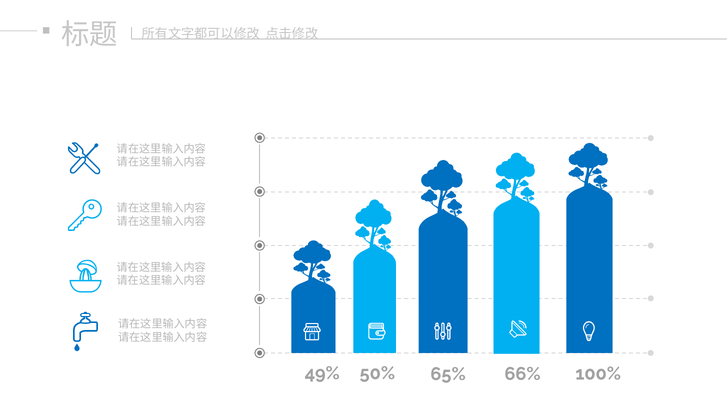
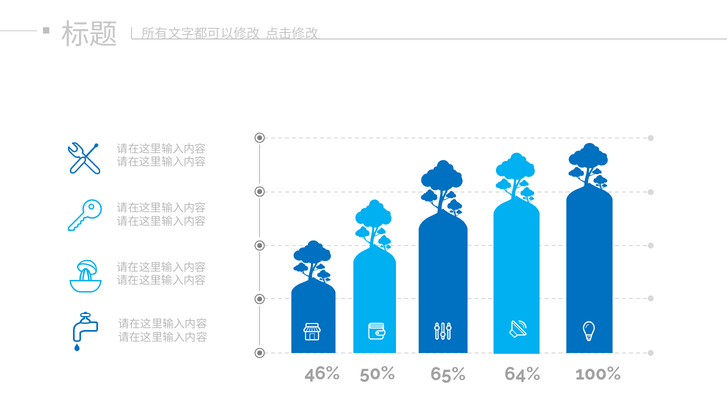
49%: 49% -> 46% (322, 373)
66%: 66% -> 64% (522, 373)
